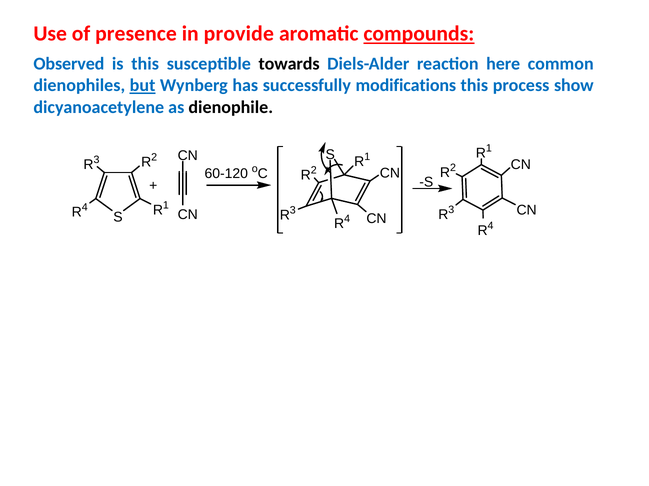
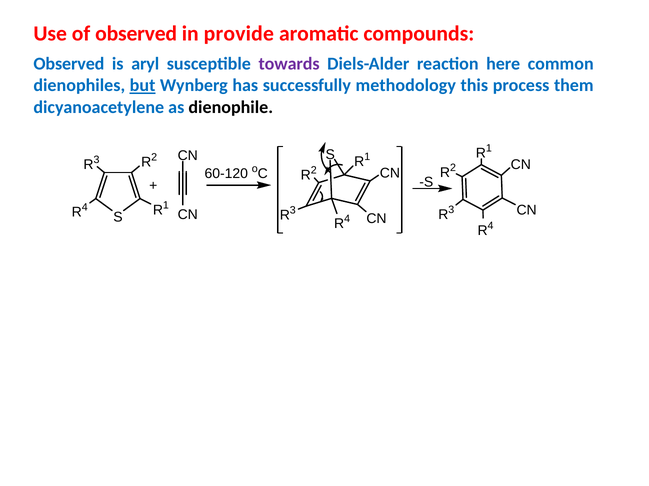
of presence: presence -> observed (136, 34)
compounds underline: present -> none (419, 34)
is this: this -> aryl (145, 64)
towards colour: black -> purple (289, 64)
modifications: modifications -> methodology (406, 86)
show: show -> them (574, 86)
